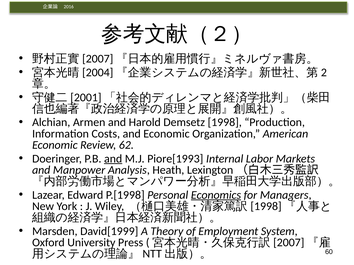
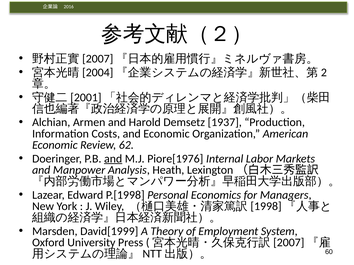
1998: 1998 -> 1937 (225, 123)
Piore[1993: Piore[1993 -> Piore[1976 (175, 159)
Economics underline: present -> none (216, 195)
